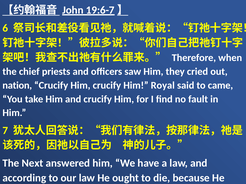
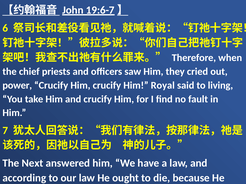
nation: nation -> power (17, 86)
came: came -> living (220, 86)
